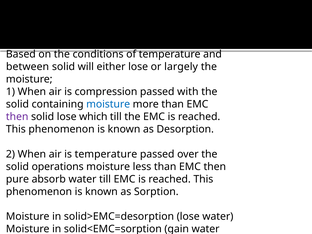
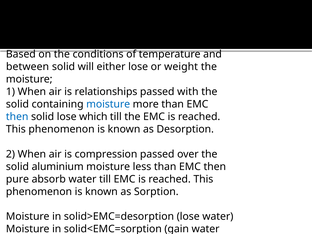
largely: largely -> weight (181, 67)
compression: compression -> relationships (106, 92)
then colour: purple -> blue (17, 117)
is temperature: temperature -> compression (106, 154)
operations: operations -> aluminium (58, 167)
